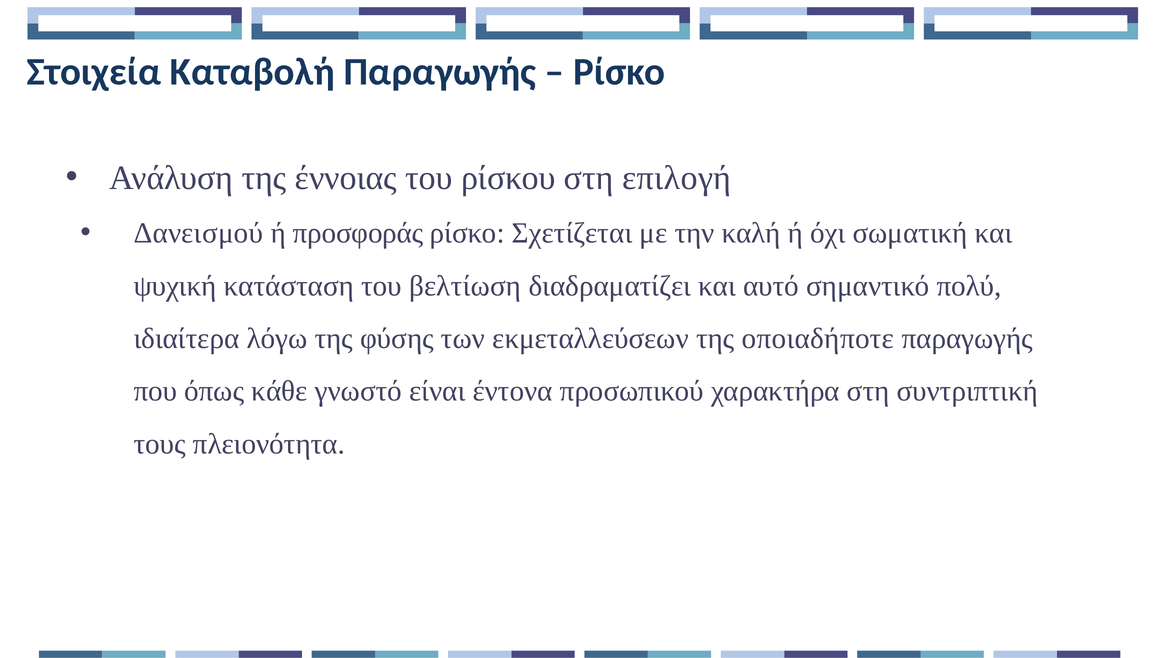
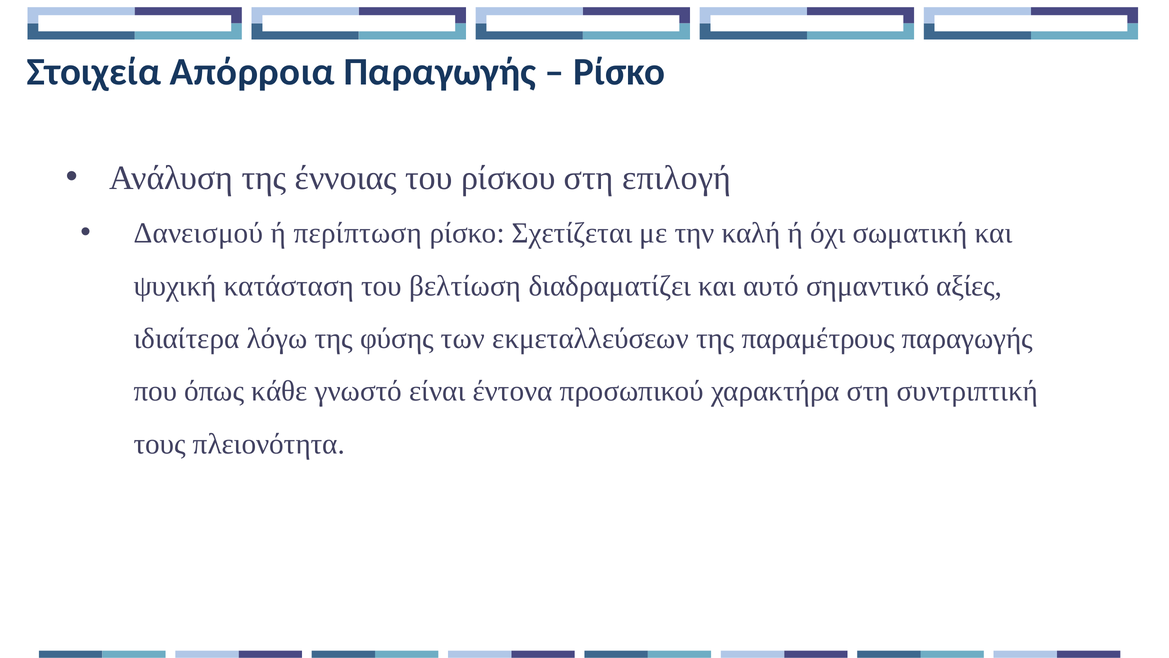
Καταβολή: Καταβολή -> Απόρροια (252, 72)
προσφοράς: προσφοράς -> περίπτωση (358, 233)
πολύ: πολύ -> αξίες (969, 286)
οποιαδήποτε: οποιαδήποτε -> παραμέτρους (818, 338)
